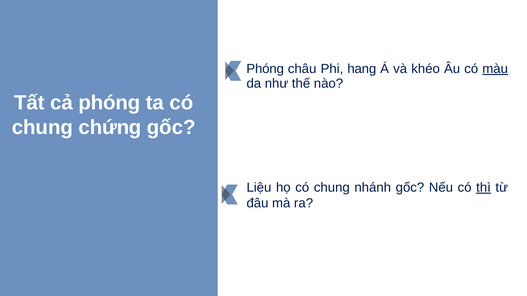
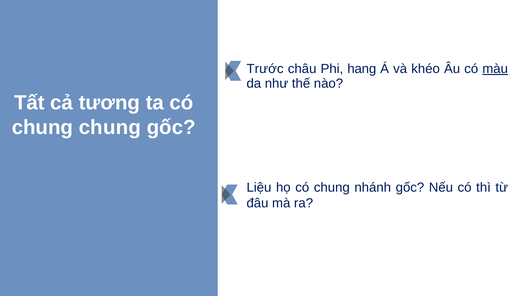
Phóng: Phóng -> Trước (265, 69)
cả phóng: phóng -> tương (109, 103)
chung chứng: chứng -> chung (110, 128)
thì underline: present -> none (483, 188)
